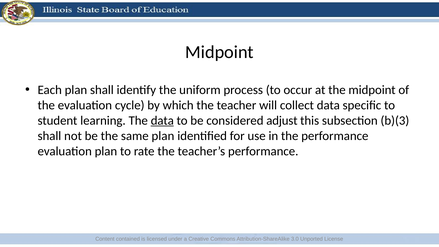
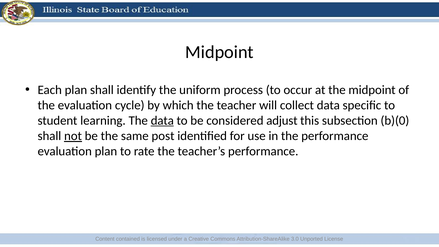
b)(3: b)(3 -> b)(0 (395, 121)
not underline: none -> present (73, 136)
same plan: plan -> post (163, 136)
